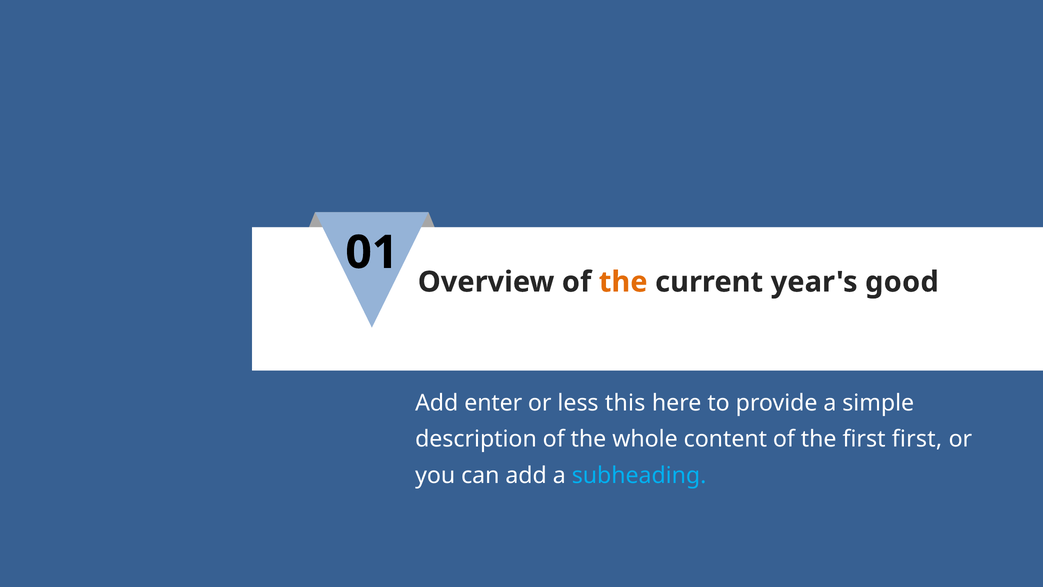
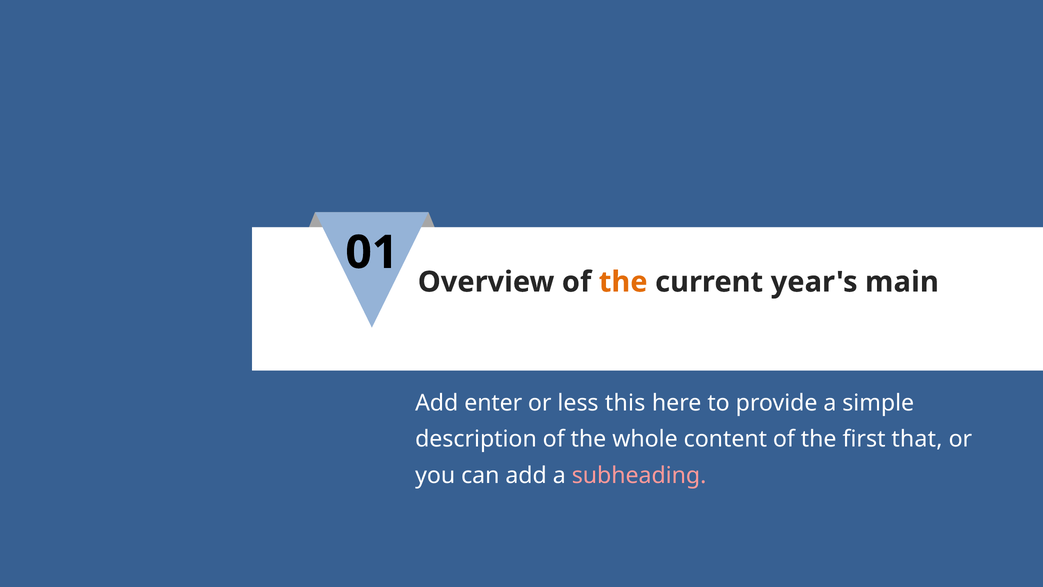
good: good -> main (902, 282)
first first: first -> that (917, 439)
subheading colour: light blue -> pink (639, 475)
